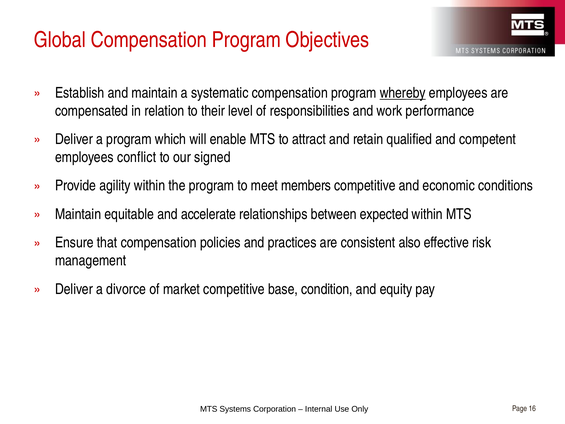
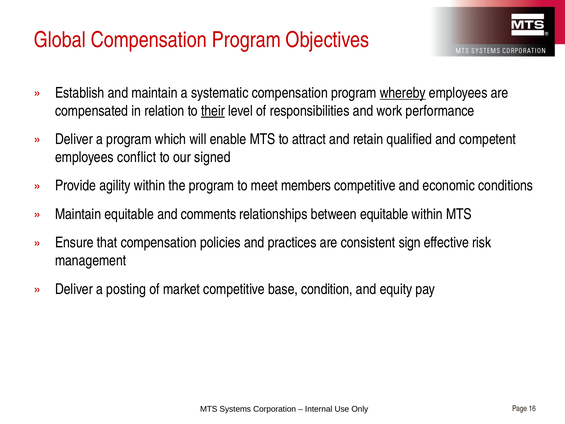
their underline: none -> present (213, 111)
accelerate: accelerate -> comments (209, 214)
between expected: expected -> equitable (384, 214)
also: also -> sign (410, 243)
divorce: divorce -> posting (126, 289)
